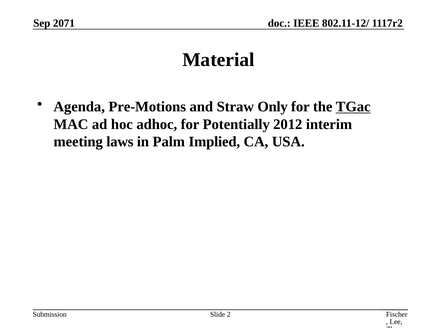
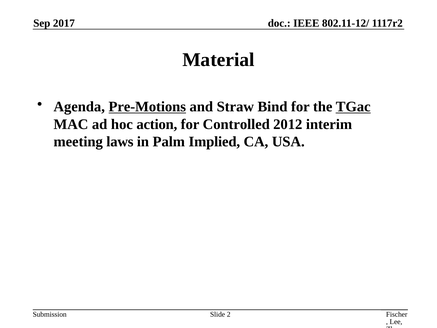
2071: 2071 -> 2017 (64, 23)
Pre-Motions underline: none -> present (147, 107)
Only: Only -> Bind (273, 107)
adhoc: adhoc -> action (157, 124)
Potentially: Potentially -> Controlled (236, 124)
